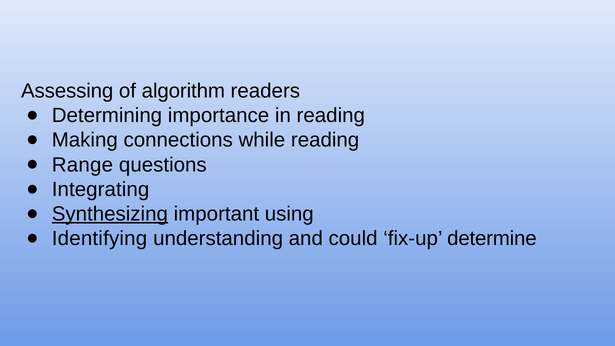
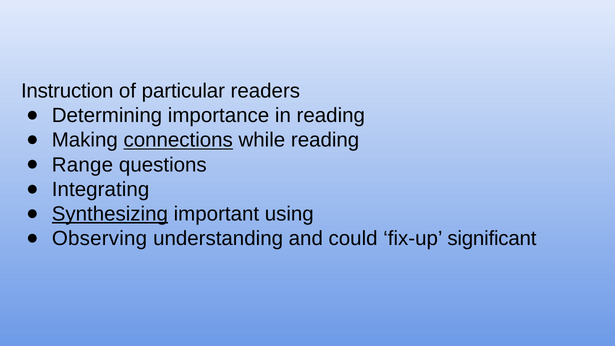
Assessing: Assessing -> Instruction (67, 91)
algorithm: algorithm -> particular (183, 91)
connections underline: none -> present (178, 140)
Identifying: Identifying -> Observing (100, 239)
determine: determine -> significant (492, 239)
